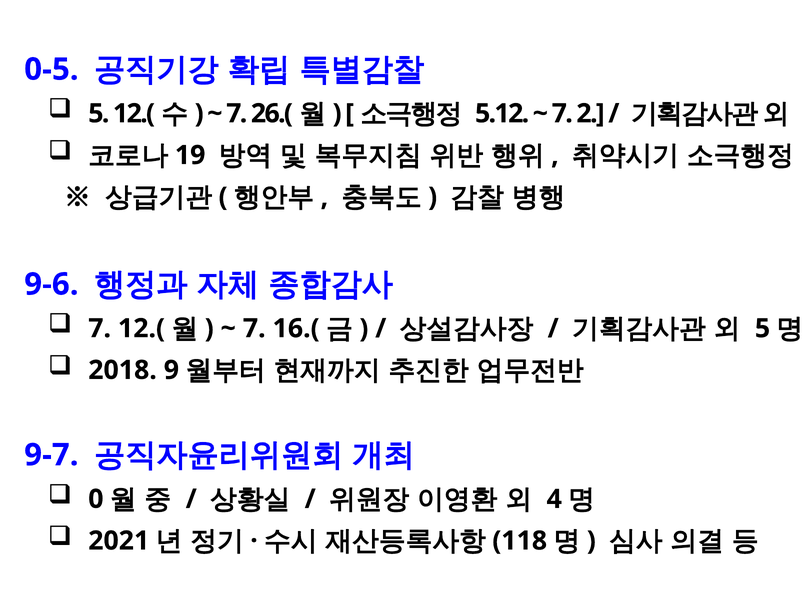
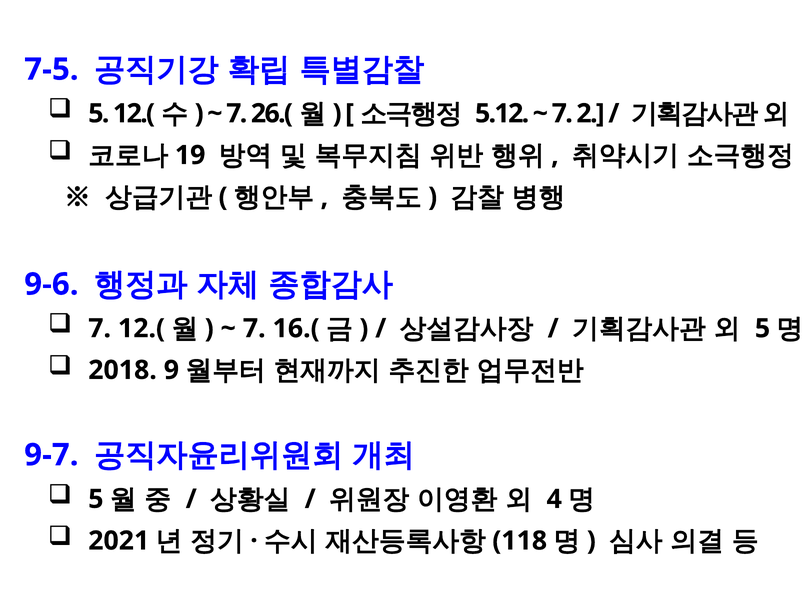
0-5: 0-5 -> 7-5 (51, 69)
0: 0 -> 5 (96, 499)
